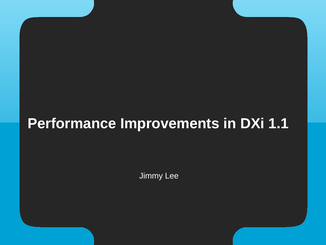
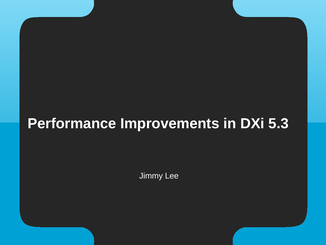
1.1: 1.1 -> 5.3 (279, 123)
